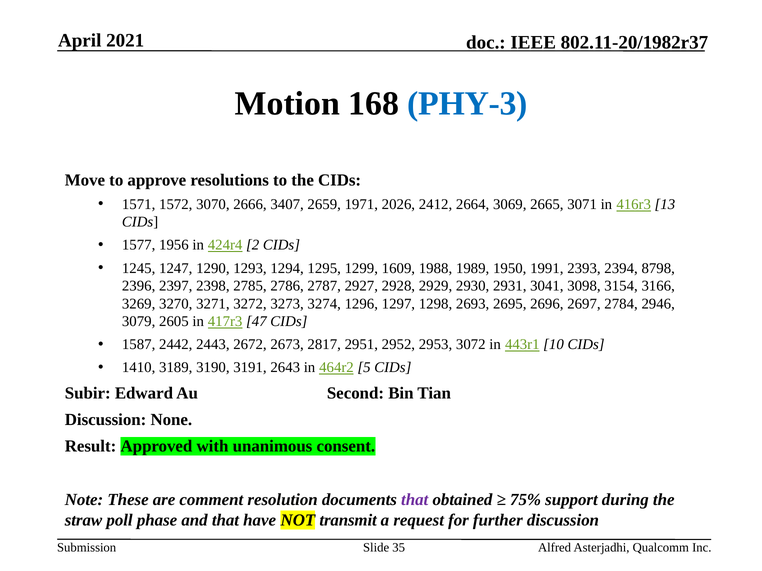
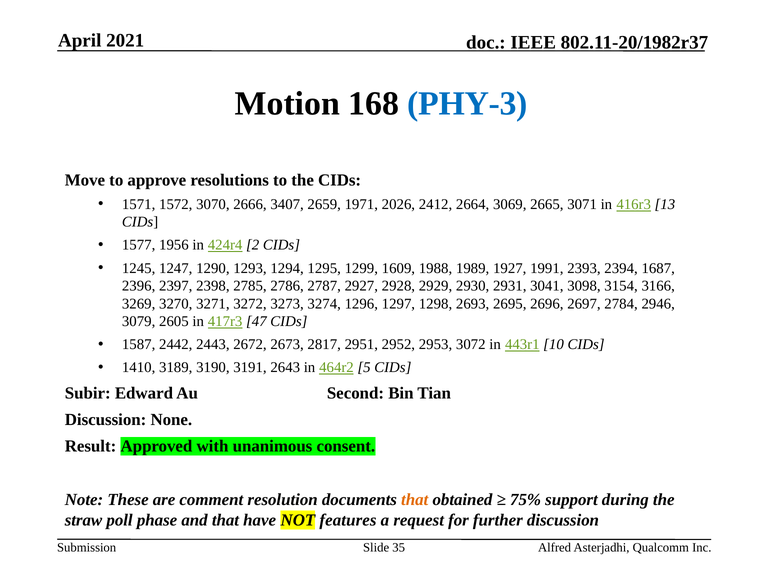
1950: 1950 -> 1927 (510, 268)
8798: 8798 -> 1687 (658, 268)
that colour: purple -> orange (415, 500)
transmit: transmit -> features (348, 520)
